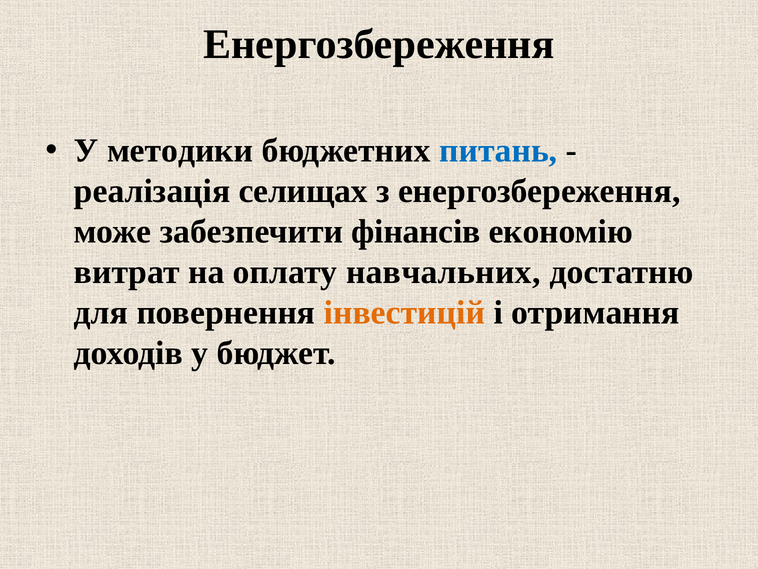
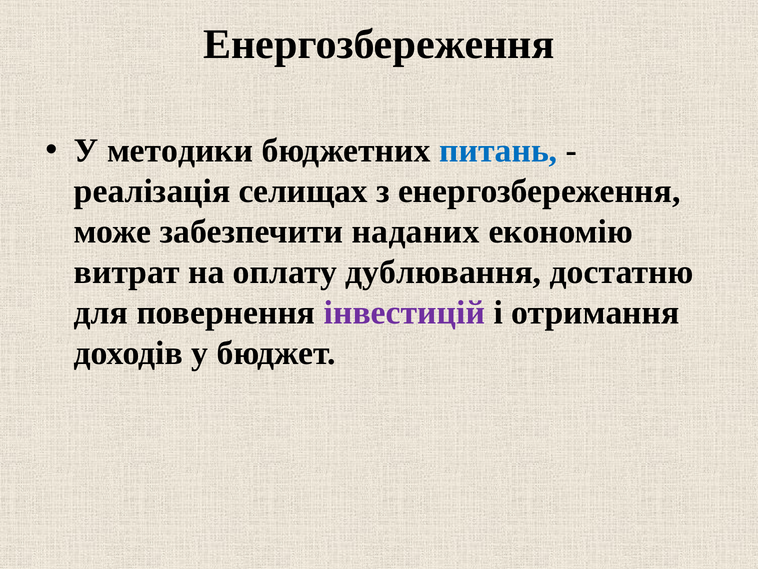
фінансів: фінансів -> наданих (416, 231)
навчальних: навчальних -> дублювання (443, 272)
інвестицій colour: orange -> purple (404, 312)
